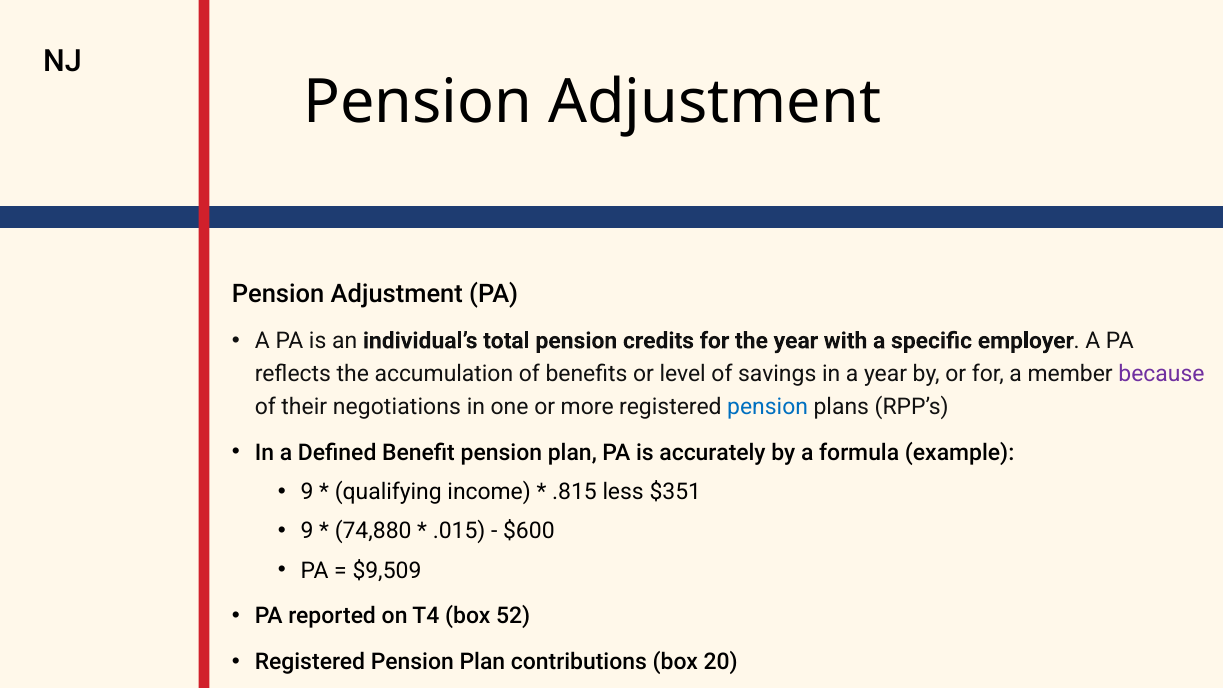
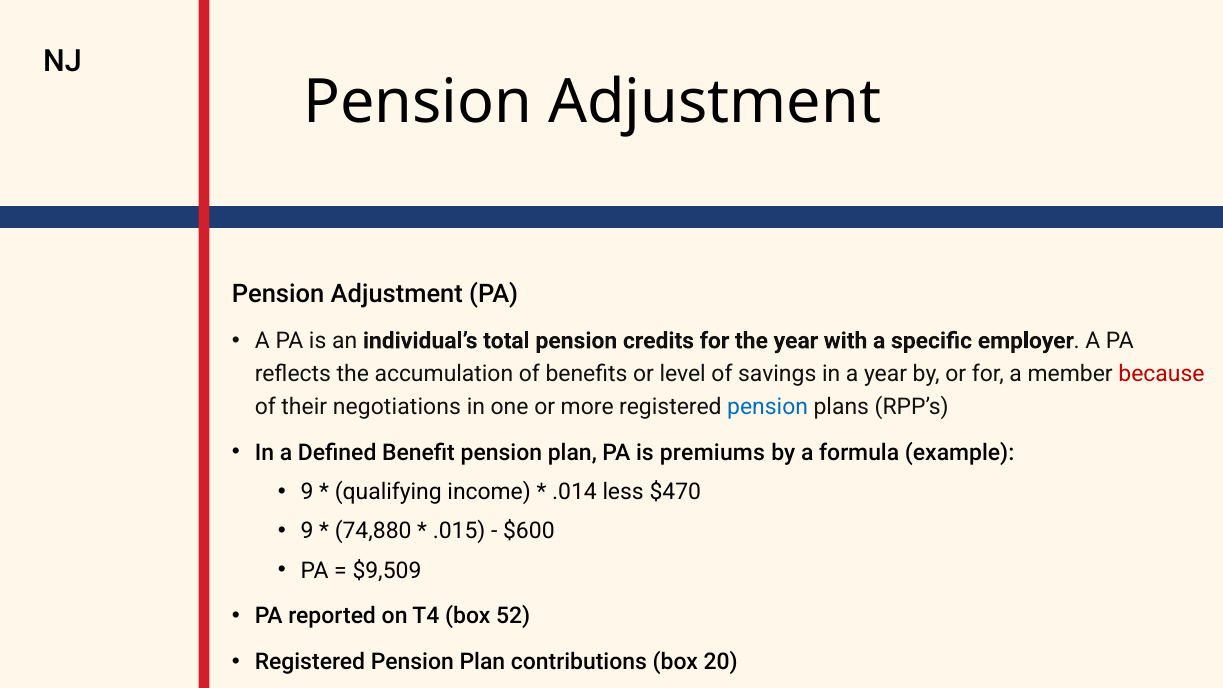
because colour: purple -> red (1161, 374)
accurately: accurately -> premiums (712, 452)
.815: .815 -> .014 (574, 492)
$351: $351 -> $470 (675, 492)
